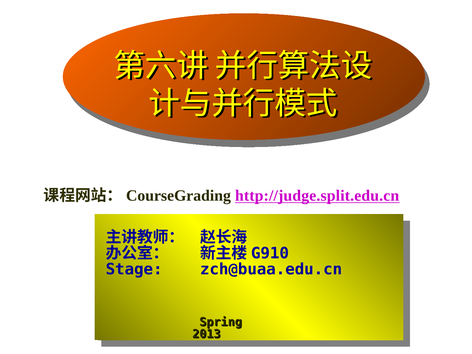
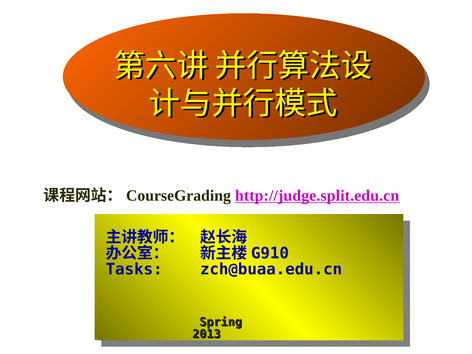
Stage: Stage -> Tasks (134, 269)
